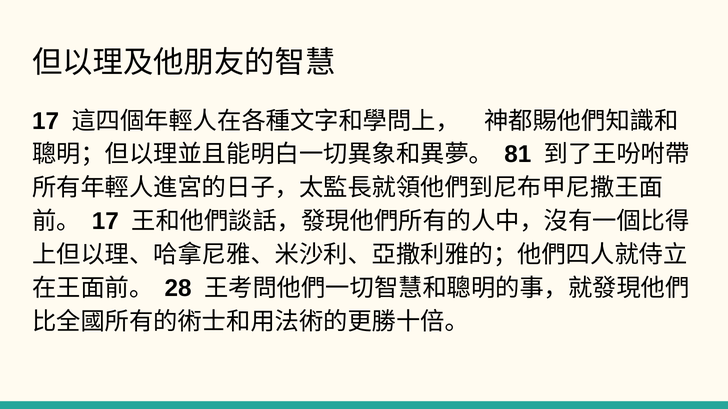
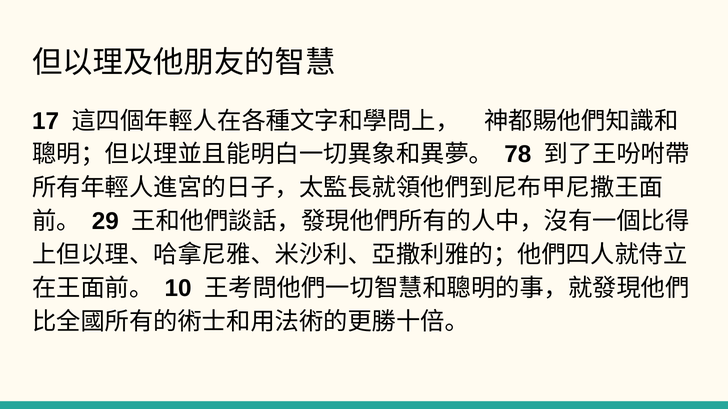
81: 81 -> 78 (518, 155)
17: 17 -> 29 (105, 222)
28: 28 -> 10 (178, 289)
